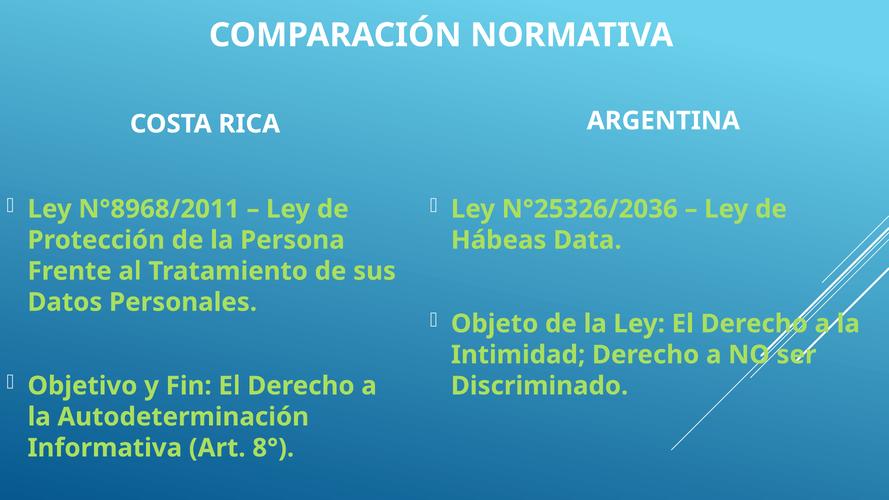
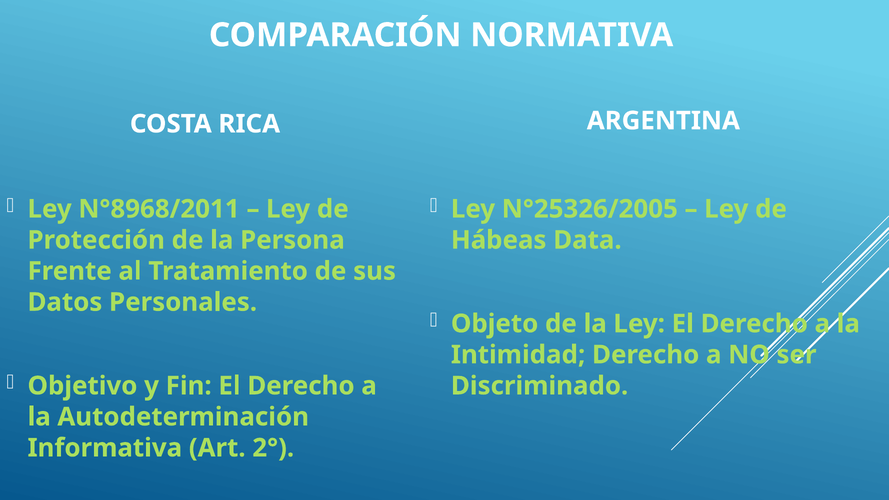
N°25326/2036: N°25326/2036 -> N°25326/2005 (590, 209)
8°: 8° -> 2° (273, 448)
